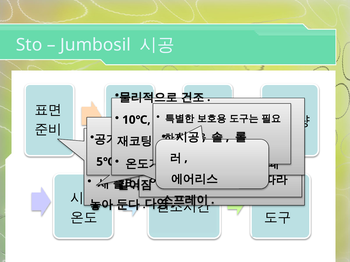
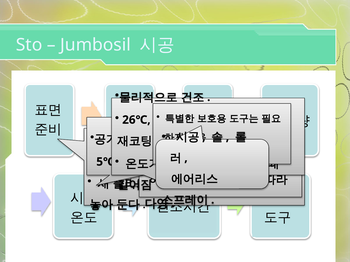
10℃: 10℃ -> 26℃ (136, 120)
